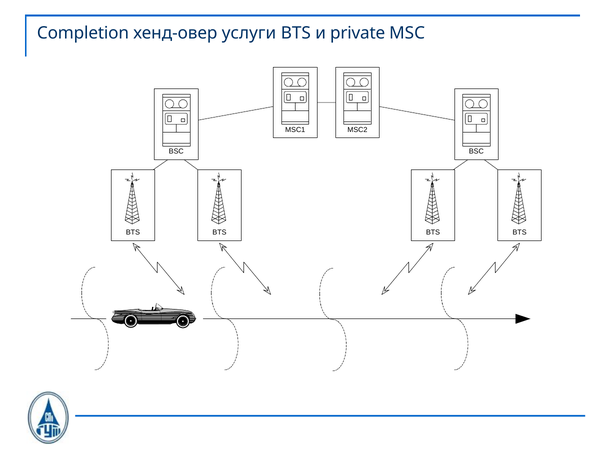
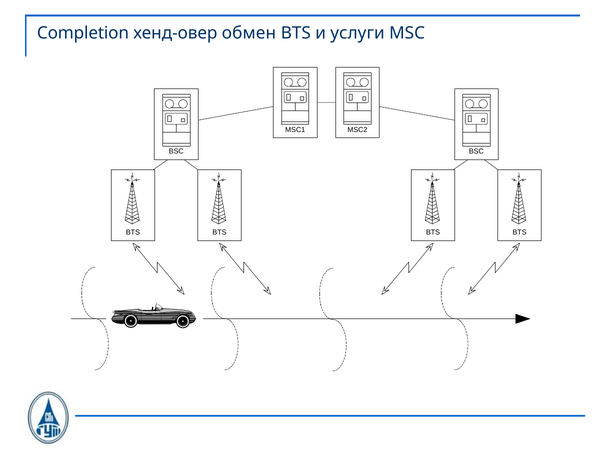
услуги: услуги -> обмен (249, 33)
private: private -> услуги (358, 33)
